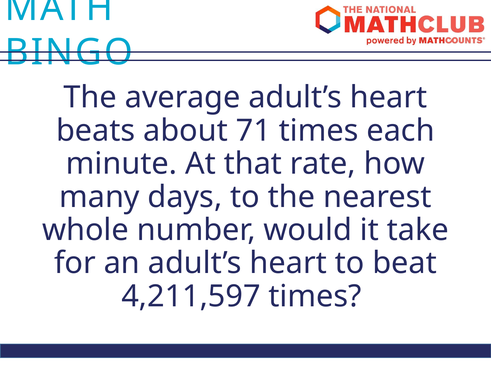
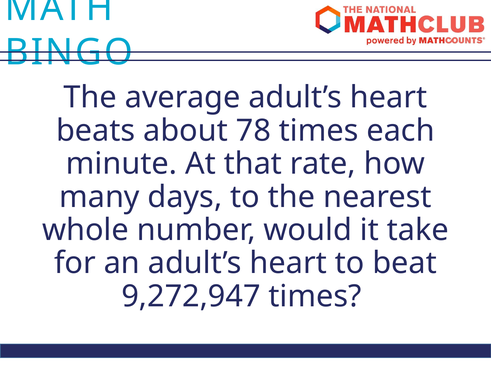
71: 71 -> 78 (253, 131)
4,211,597: 4,211,597 -> 9,272,947 (191, 297)
